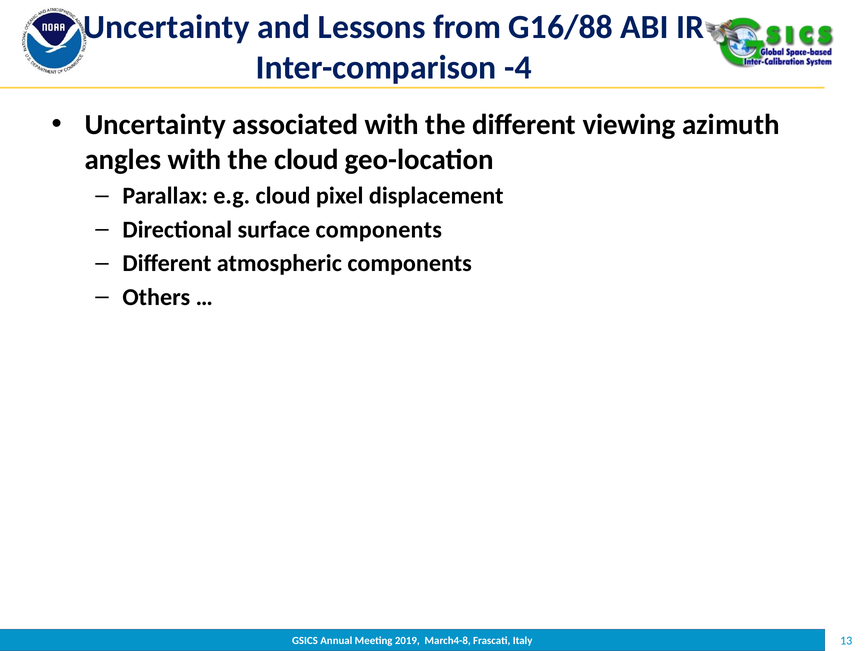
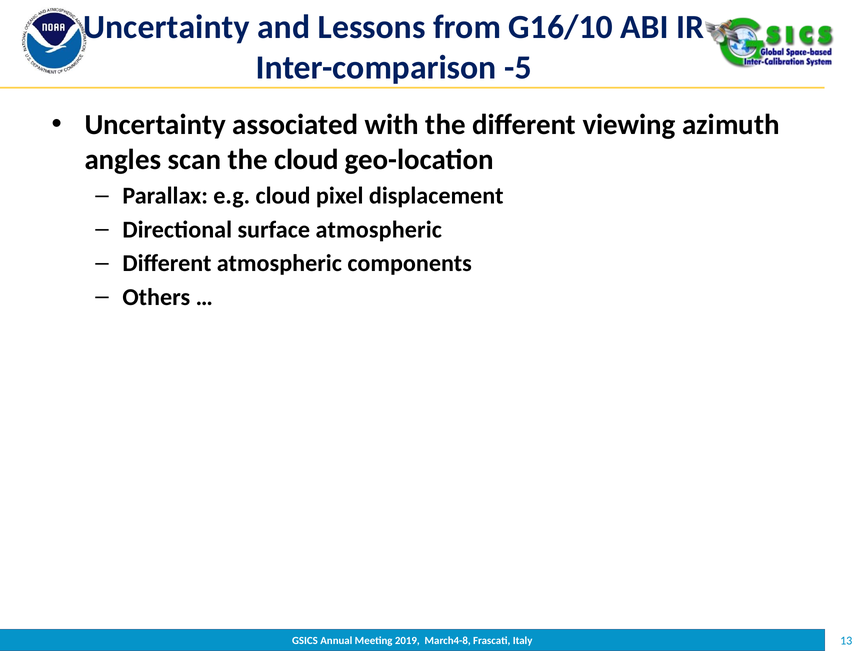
G16/88: G16/88 -> G16/10 (561, 27)
-4: -4 -> -5 (518, 68)
angles with: with -> scan (194, 160)
surface components: components -> atmospheric (379, 230)
